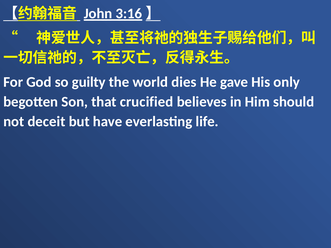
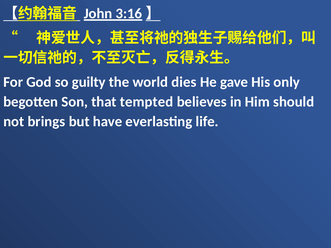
crucified: crucified -> tempted (147, 102)
deceit: deceit -> brings (46, 122)
